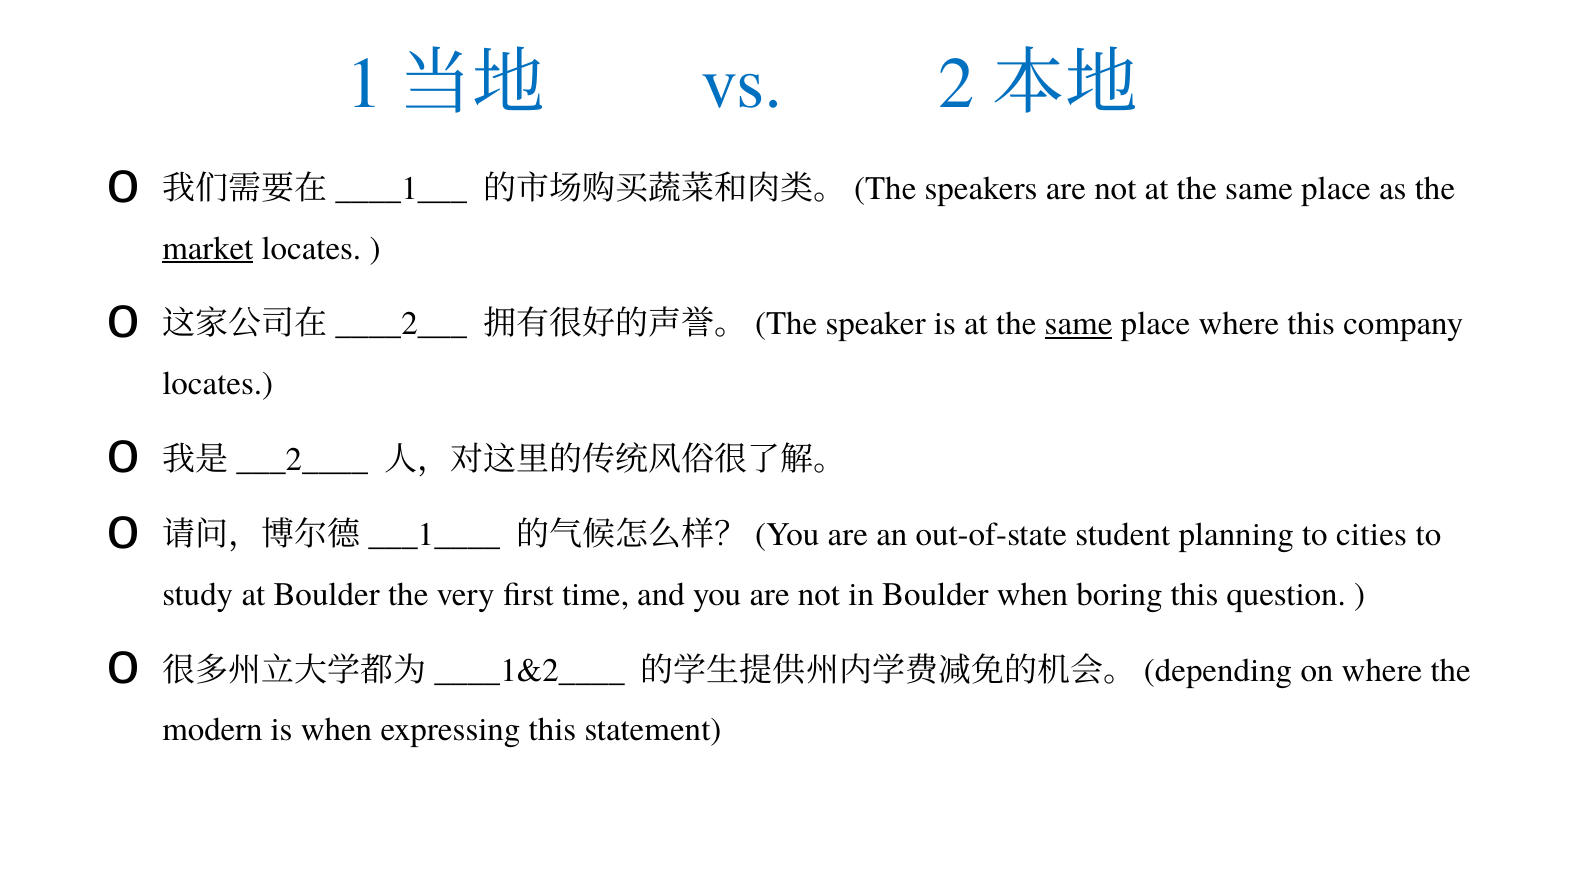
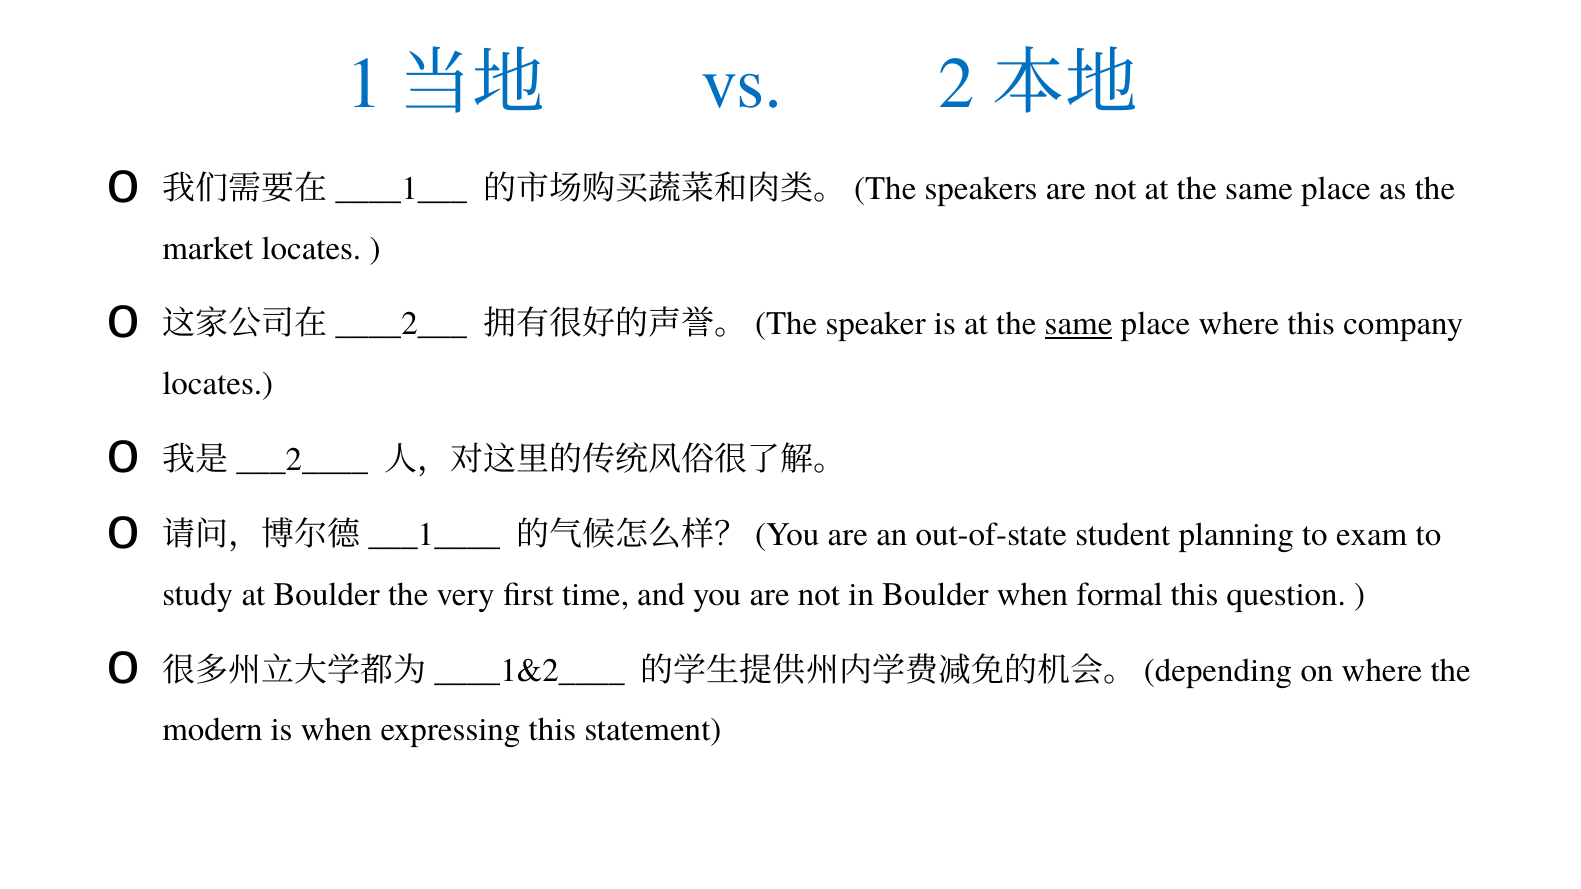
market underline: present -> none (208, 248)
cities: cities -> exam (1372, 535)
boring: boring -> formal (1120, 595)
